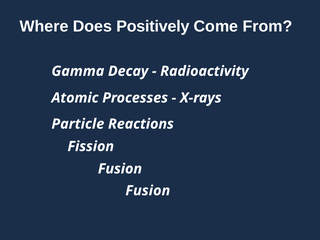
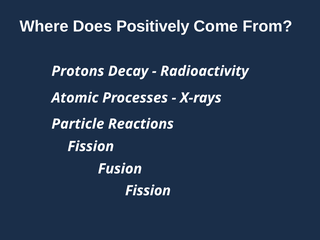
Gamma: Gamma -> Protons (78, 71)
Fusion: Fusion -> Fission (148, 191)
